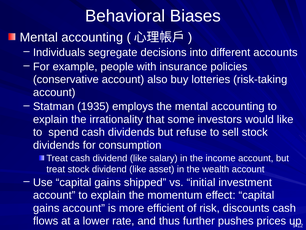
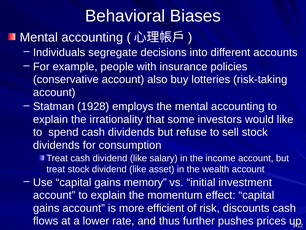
1935: 1935 -> 1928 (93, 106)
shipped: shipped -> memory (145, 182)
